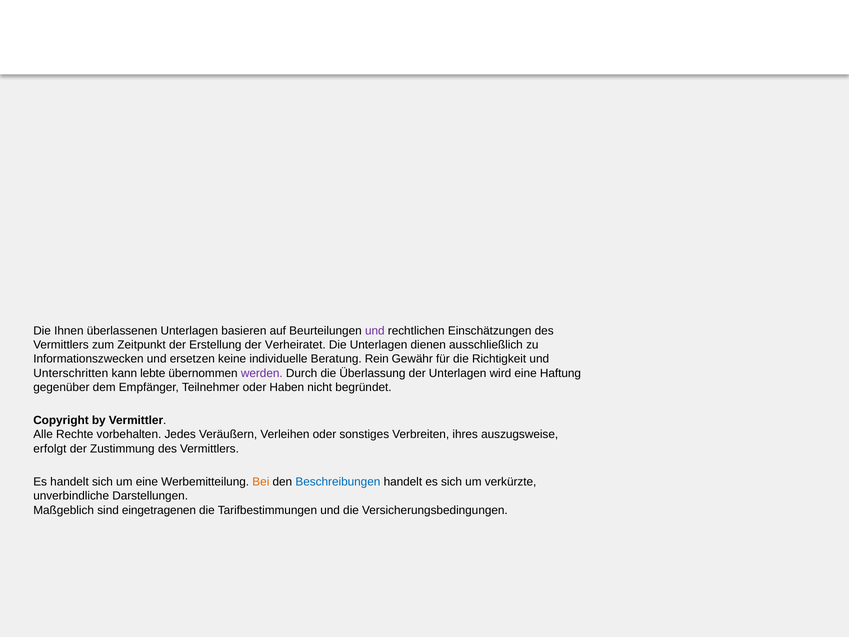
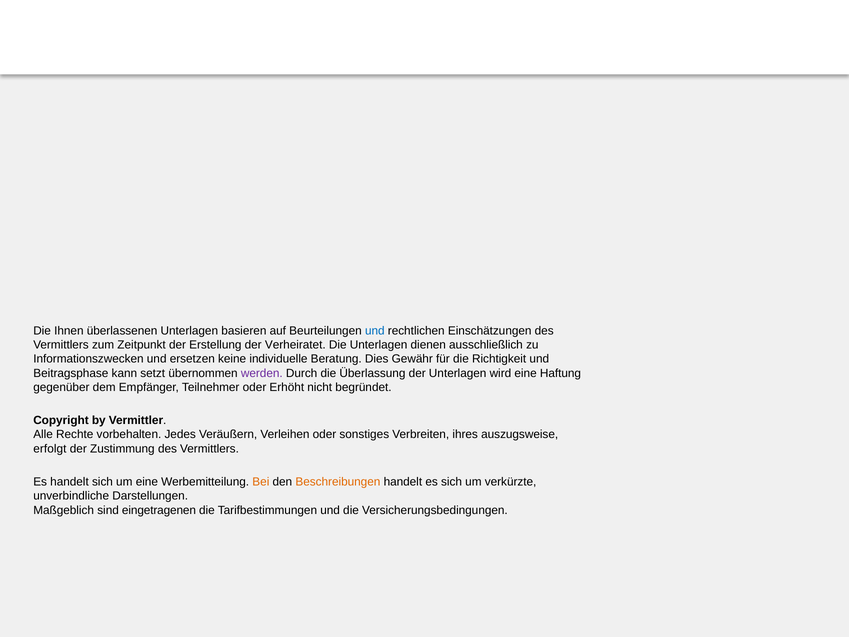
und colour: purple -> blue (375, 330)
Rein: Rein -> Dies (377, 359)
Unterschritten: Unterschritten -> Beitragsphase (71, 373)
lebte: lebte -> setzt (153, 373)
Haben: Haben -> Erhöht (287, 387)
Beschreibungen colour: blue -> orange (338, 482)
